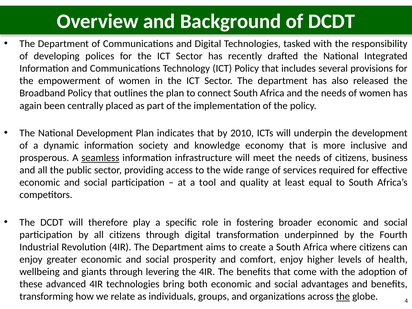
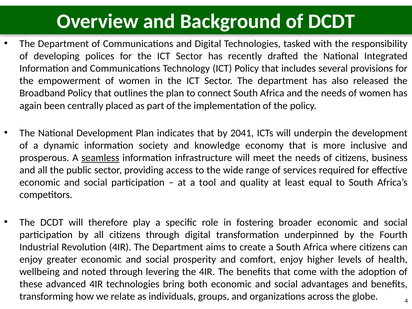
2010: 2010 -> 2041 (242, 133)
giants: giants -> noted (94, 272)
the underline: present -> none (343, 297)
